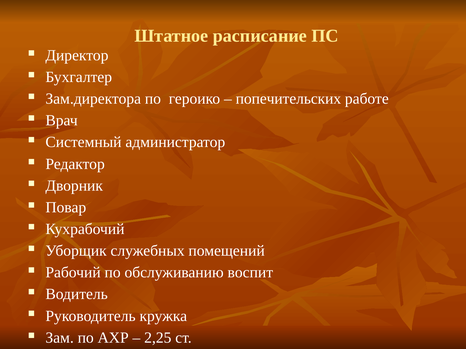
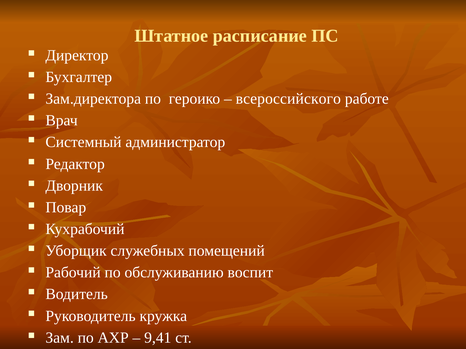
попечительских: попечительских -> всероссийского (288, 99)
2,25: 2,25 -> 9,41 (158, 338)
